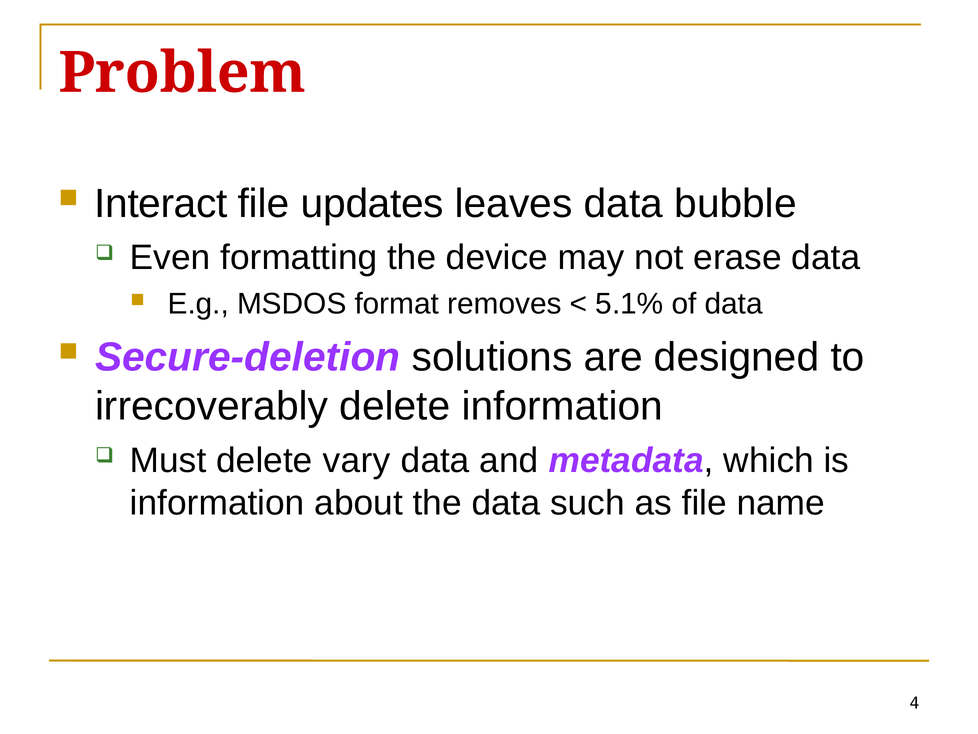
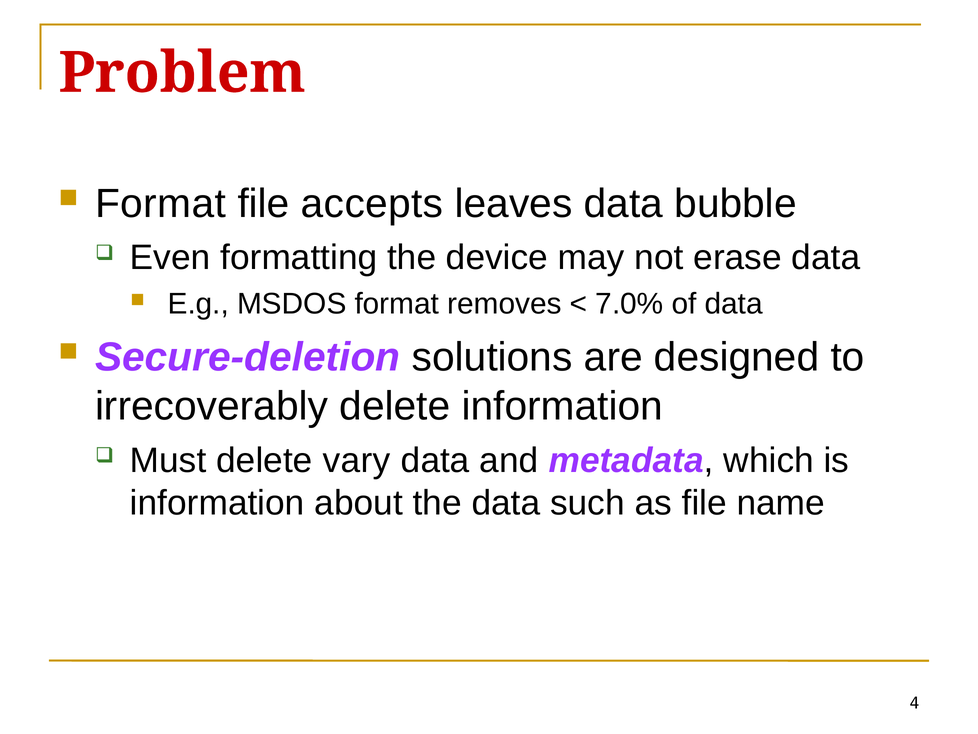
Interact: Interact -> Format (160, 203)
updates: updates -> accepts (372, 203)
5.1%: 5.1% -> 7.0% (629, 304)
